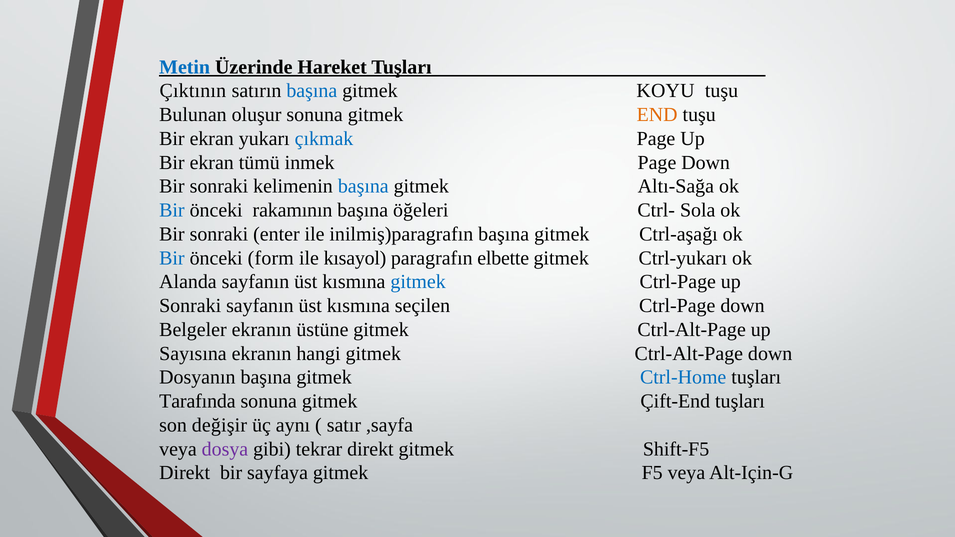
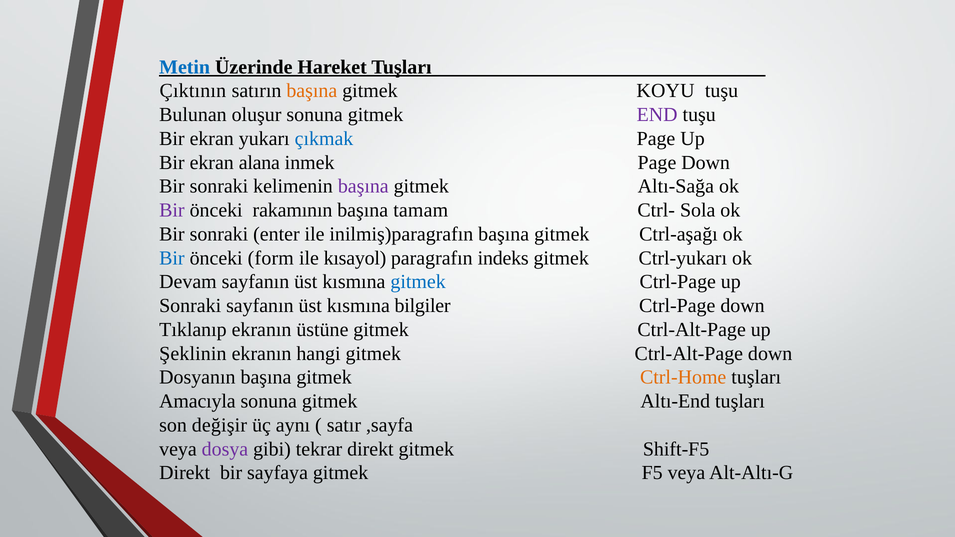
başına colour: blue -> orange (312, 91)
END colour: orange -> purple (657, 115)
tümü: tümü -> alana (259, 163)
başına colour: blue -> purple (363, 186)
Bir colour: blue -> purple (172, 210)
öğeleri: öğeleri -> tamam (421, 210)
elbette: elbette -> indeks (503, 258)
Alanda: Alanda -> Devam (188, 282)
seçilen: seçilen -> bilgiler (423, 306)
Belgeler: Belgeler -> Tıklanıp (193, 330)
Sayısına: Sayısına -> Şeklinin (193, 354)
Ctrl-Home colour: blue -> orange (683, 377)
Tarafında: Tarafında -> Amacıyla (197, 401)
Çift-End: Çift-End -> Altı-End (675, 401)
Alt-Için-G: Alt-Için-G -> Alt-Altı-G (751, 473)
